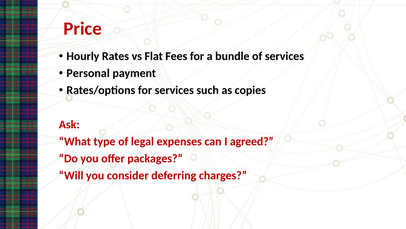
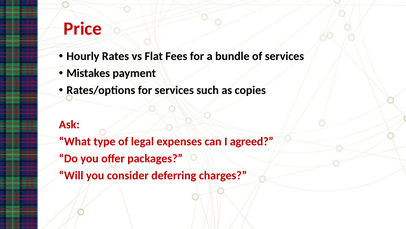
Personal: Personal -> Mistakes (88, 73)
